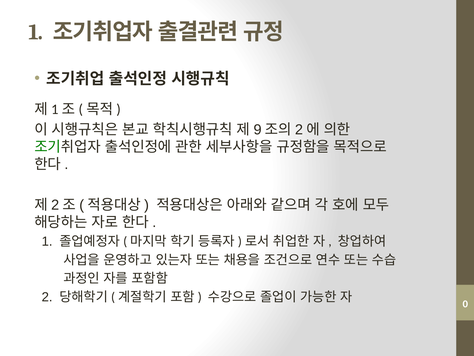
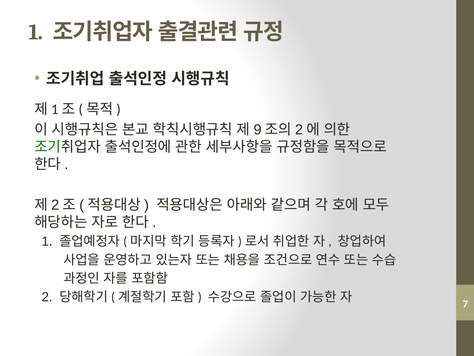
0: 0 -> 7 (465, 304)
